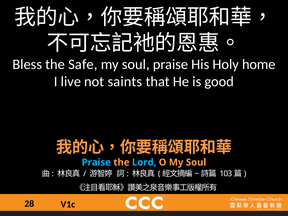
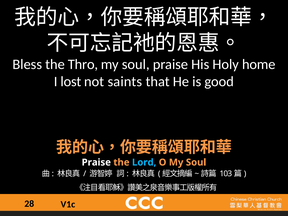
Safe: Safe -> Thro (83, 64)
live: live -> lost (71, 82)
Praise colour: light blue -> white (96, 162)
